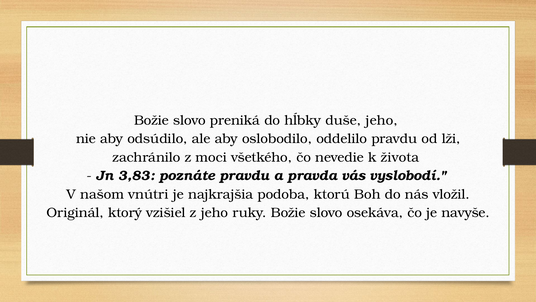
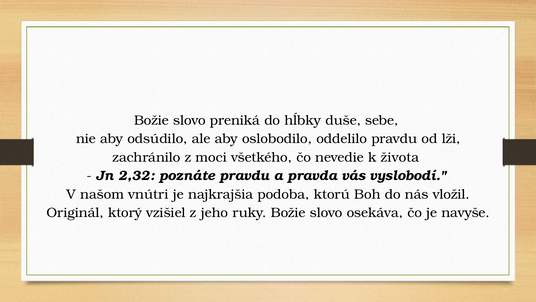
duše jeho: jeho -> sebe (382, 120)
3,83: 3,83 -> 2,32 (136, 176)
